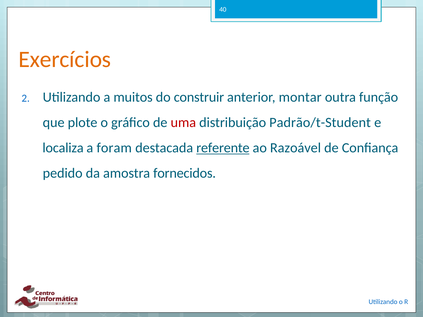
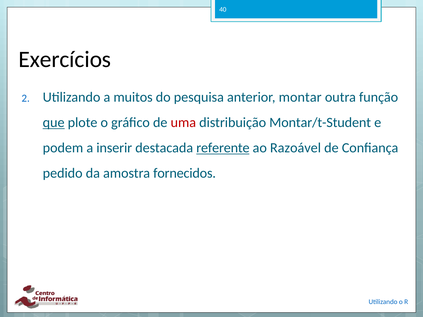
Exercícios colour: orange -> black (65, 59)
construir: construir -> pesquisa (199, 97)
que underline: none -> present (54, 123)
Padrão/t-Student: Padrão/t-Student -> Montar/t-Student (320, 123)
localiza: localiza -> podem (63, 148)
foram: foram -> inserir (114, 148)
